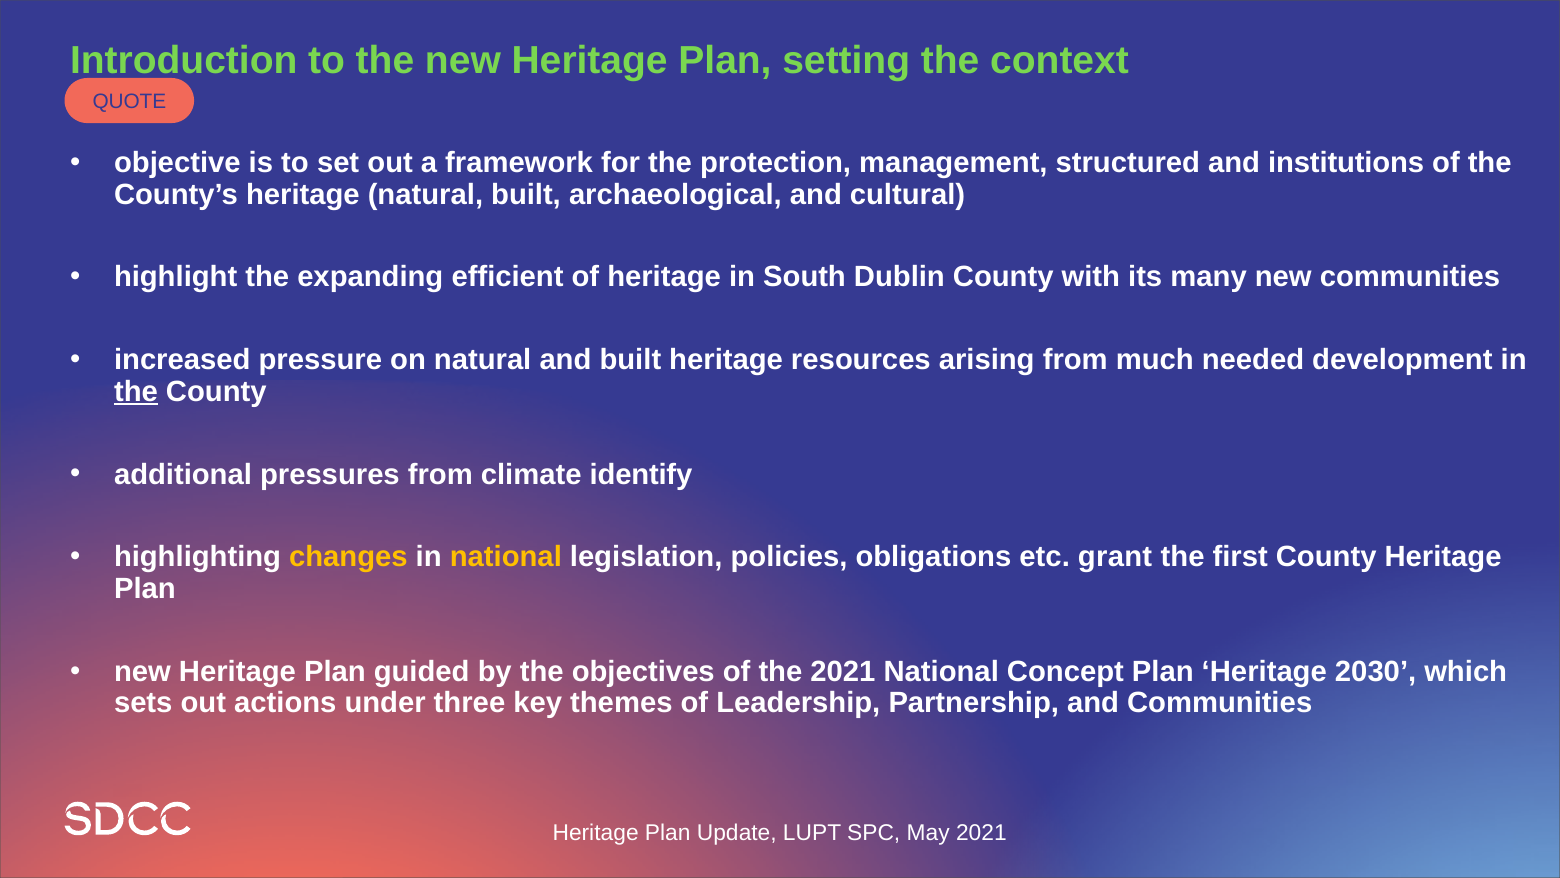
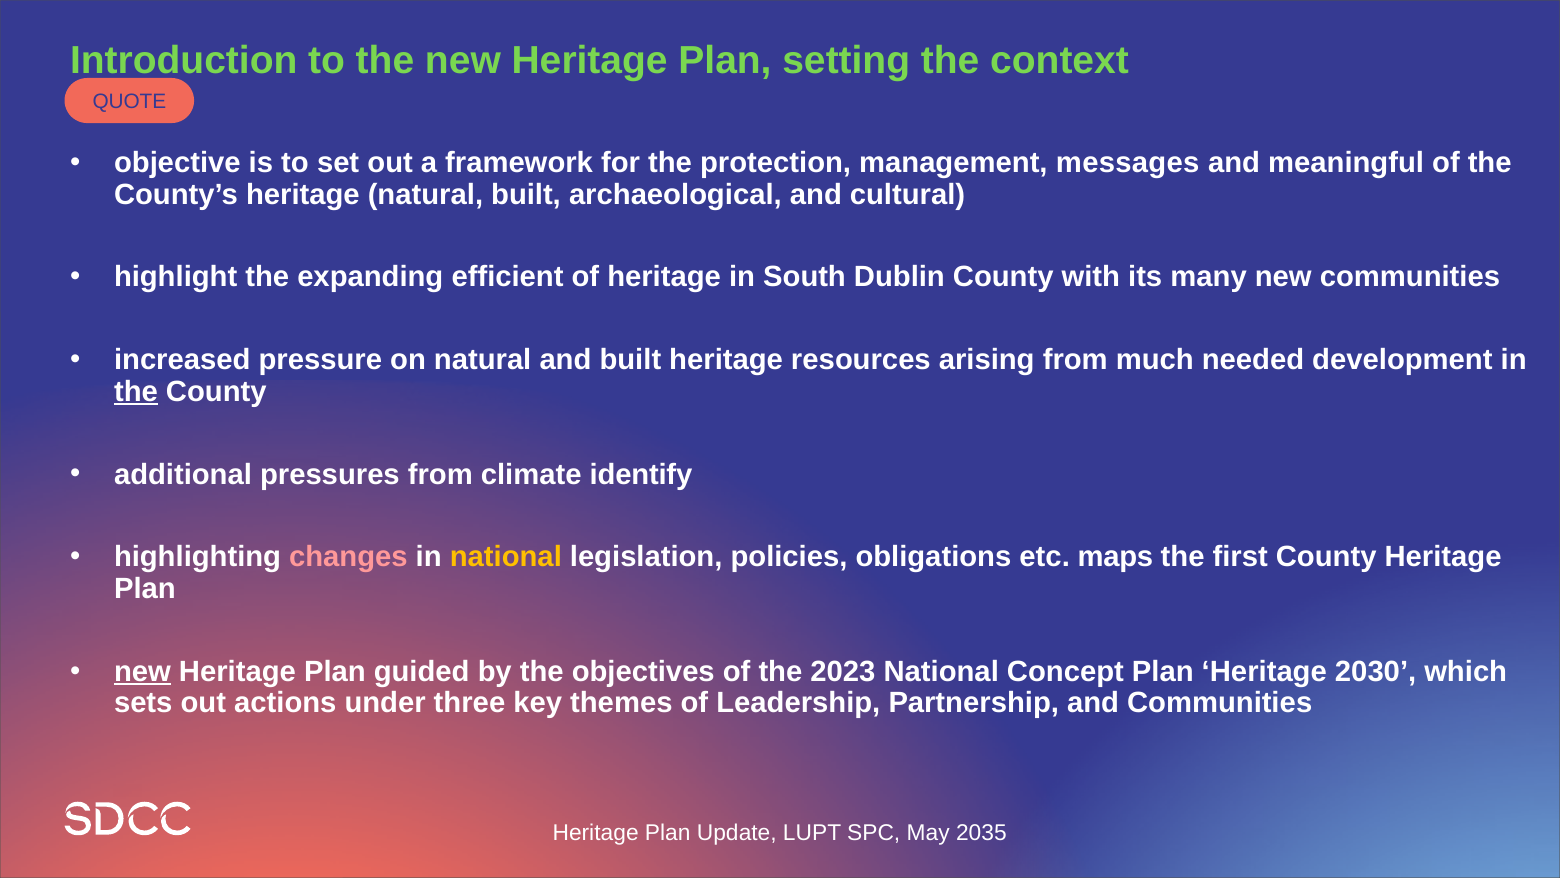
structured: structured -> messages (1128, 163)
institutions: institutions -> meaningful (1346, 163)
changes colour: yellow -> pink (348, 557)
grant: grant -> maps (1115, 557)
new underline: none -> present (143, 671)
the 2021: 2021 -> 2023 (843, 671)
May 2021: 2021 -> 2035 (981, 833)
